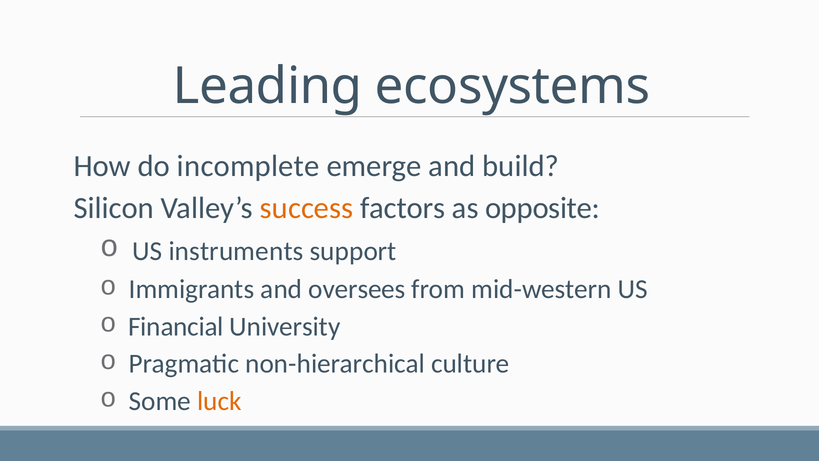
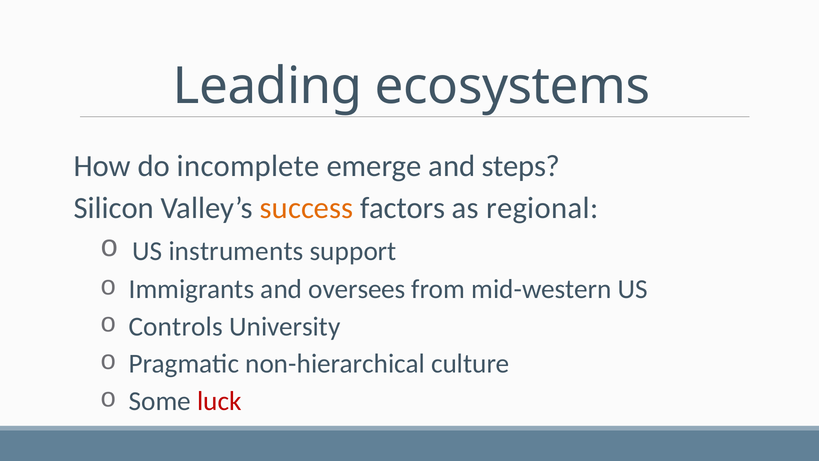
build: build -> steps (521, 166)
opposite: opposite -> regional (542, 208)
Financial: Financial -> Controls (176, 326)
luck colour: orange -> red (219, 401)
